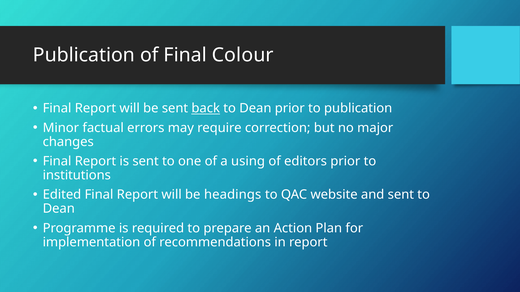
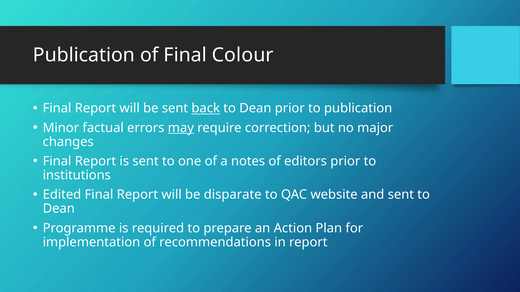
may underline: none -> present (181, 128)
using: using -> notes (248, 162)
headings: headings -> disparate (233, 195)
